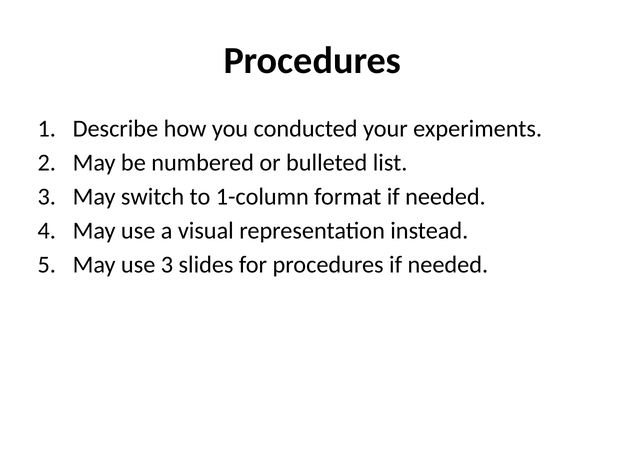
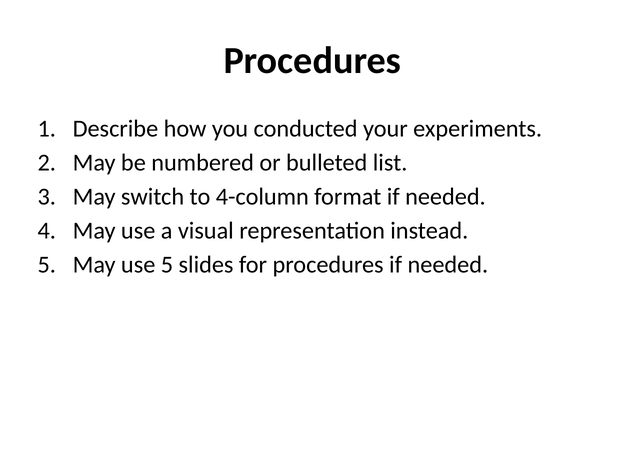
1-column: 1-column -> 4-column (262, 197)
use 3: 3 -> 5 (167, 265)
